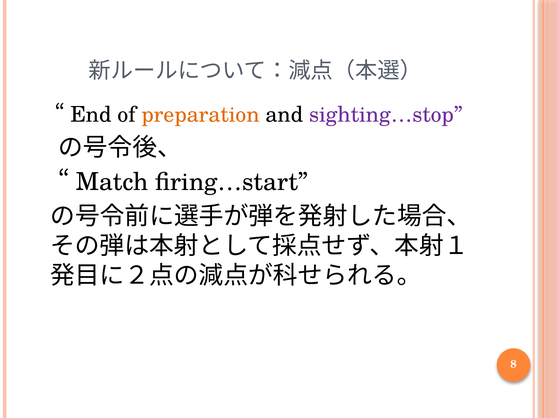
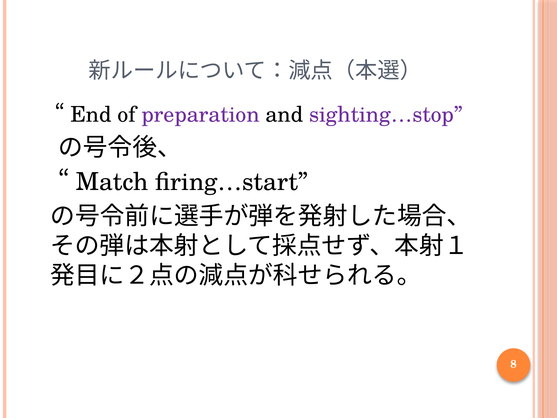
preparation colour: orange -> purple (201, 115)
